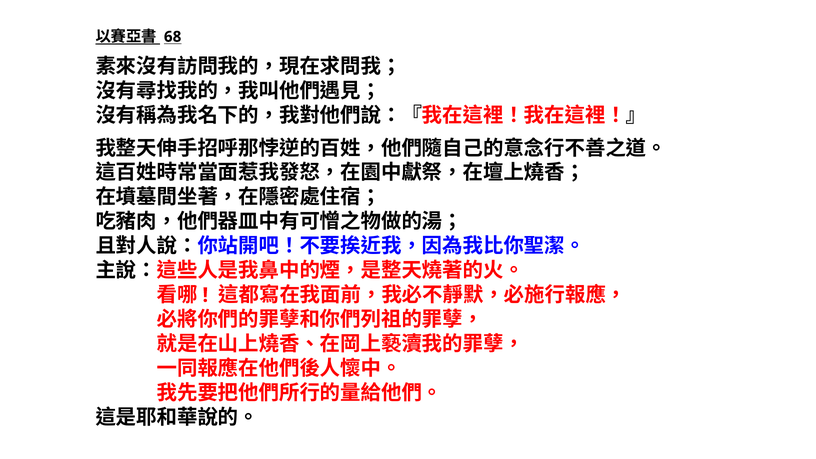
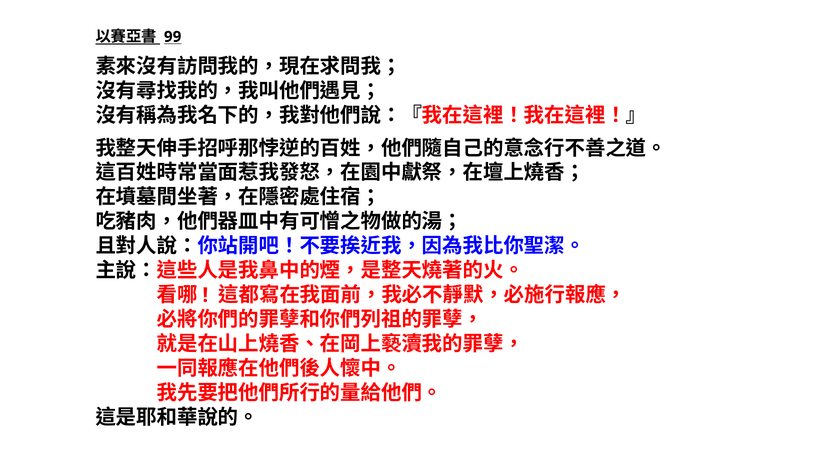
68: 68 -> 99 (173, 37)
